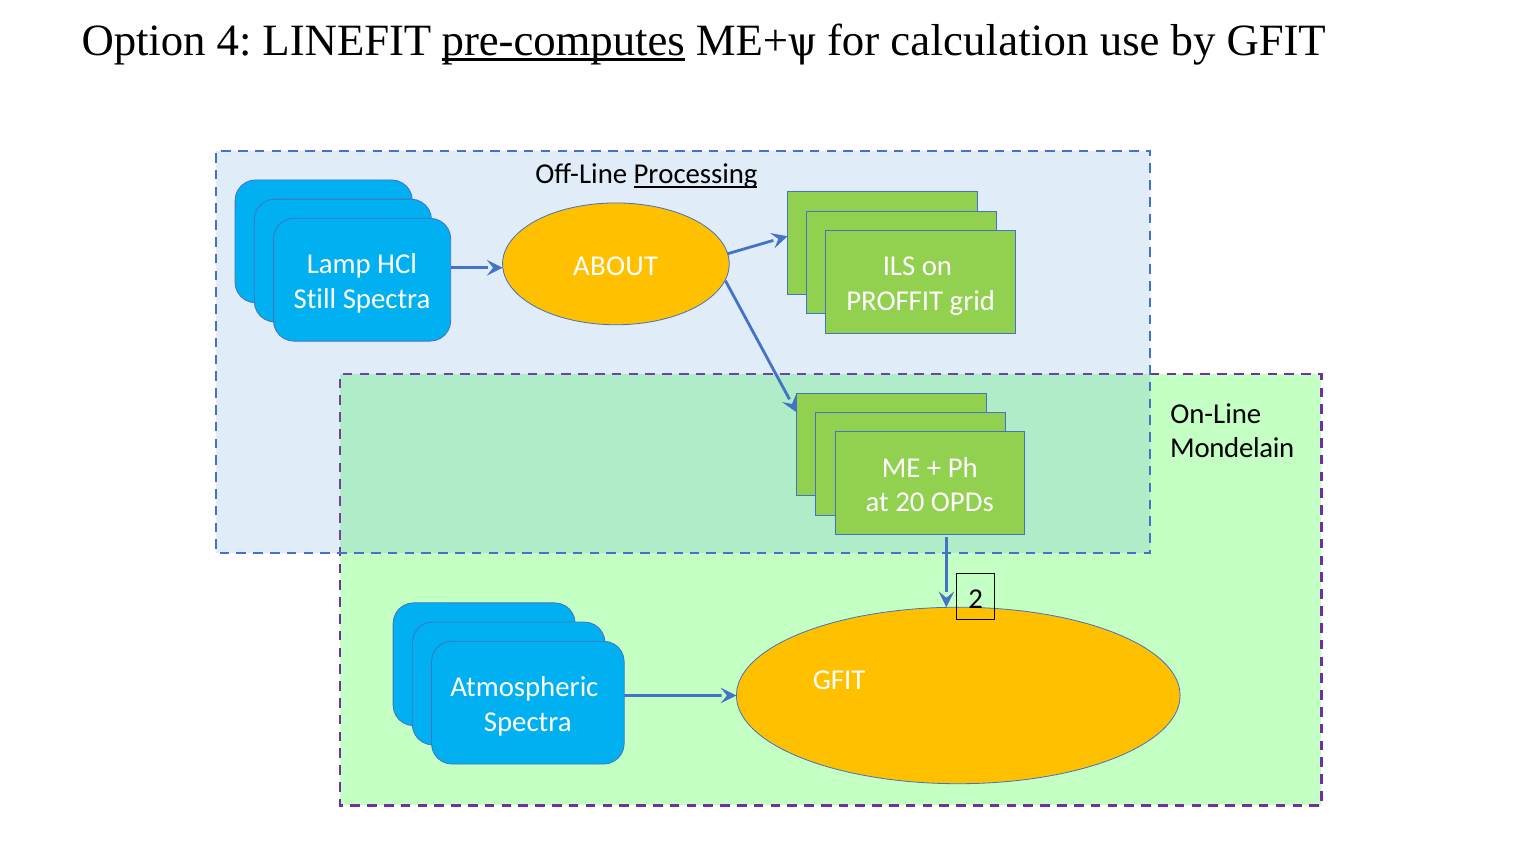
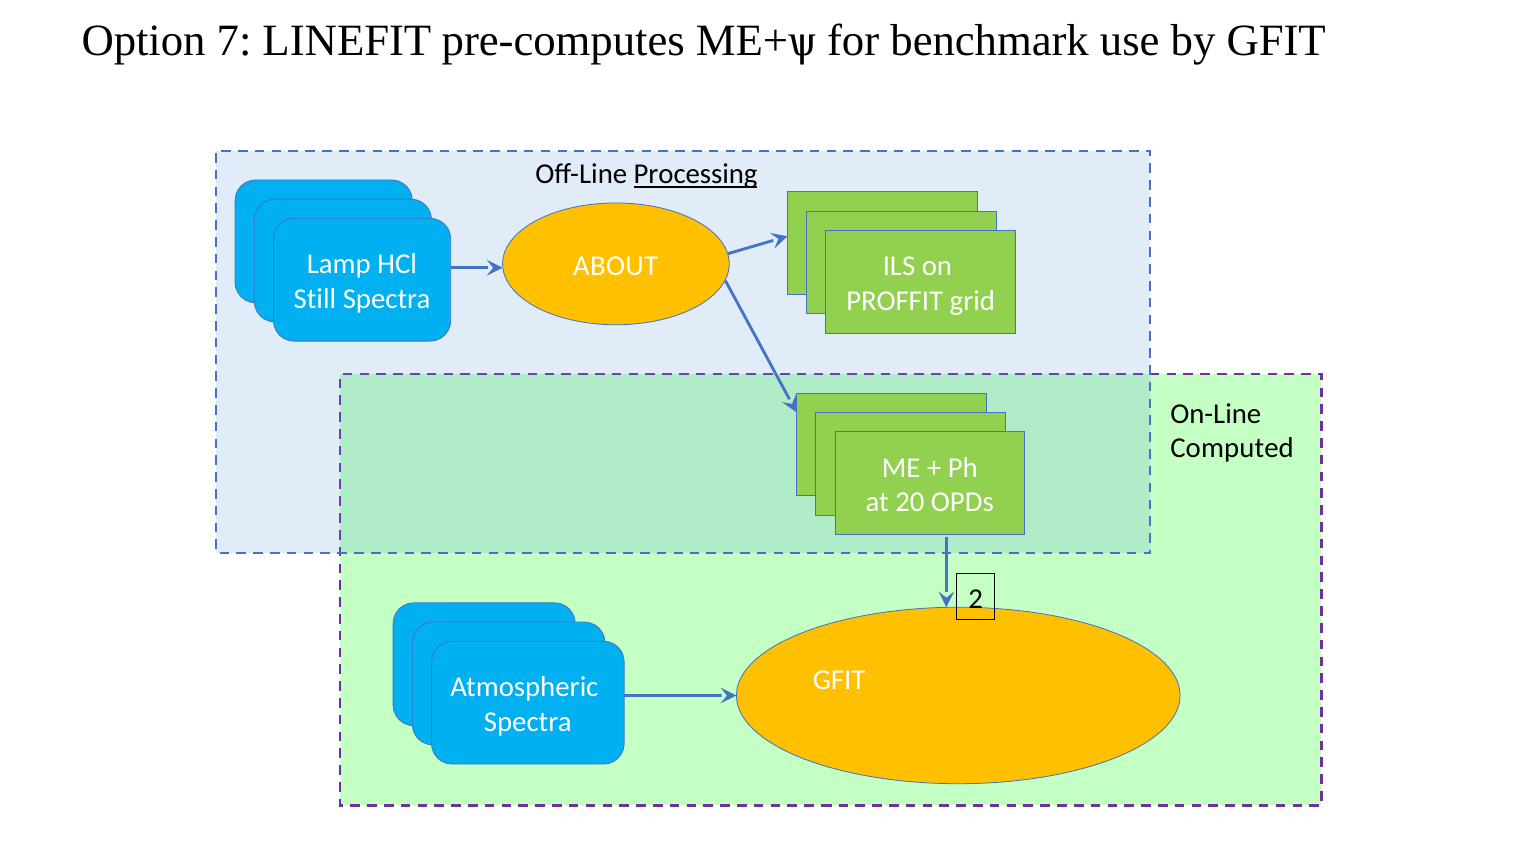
4: 4 -> 7 (234, 40)
pre-computes underline: present -> none (563, 40)
calculation: calculation -> benchmark (990, 40)
Mondelain: Mondelain -> Computed (1232, 449)
